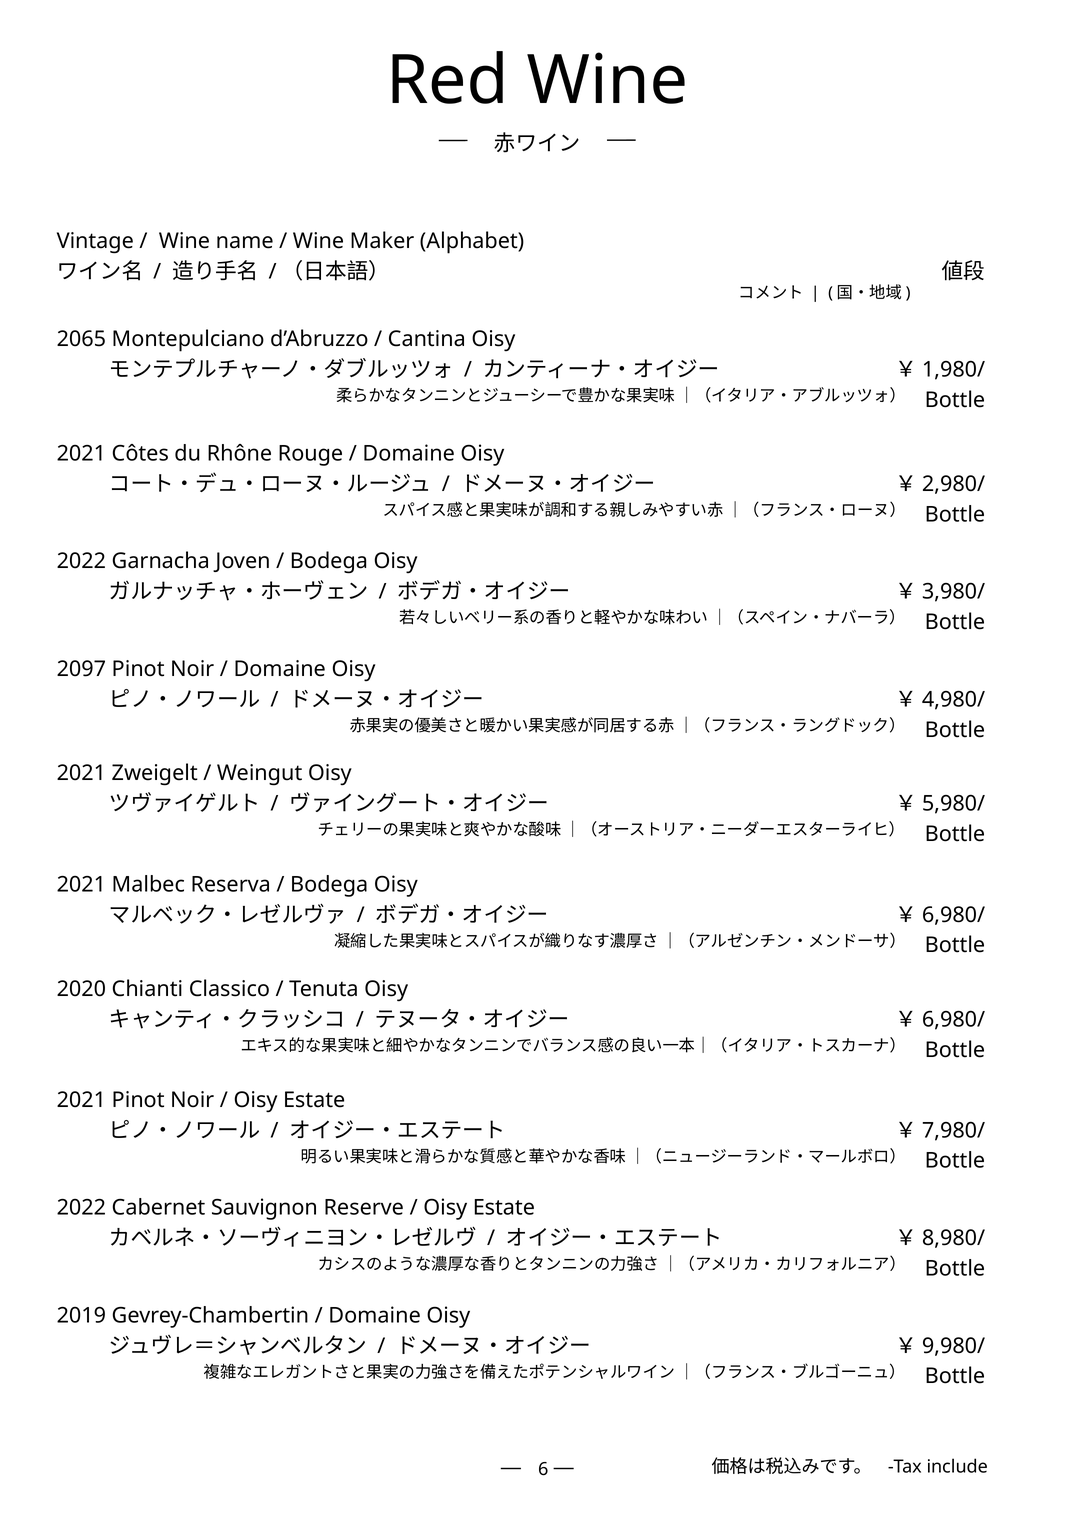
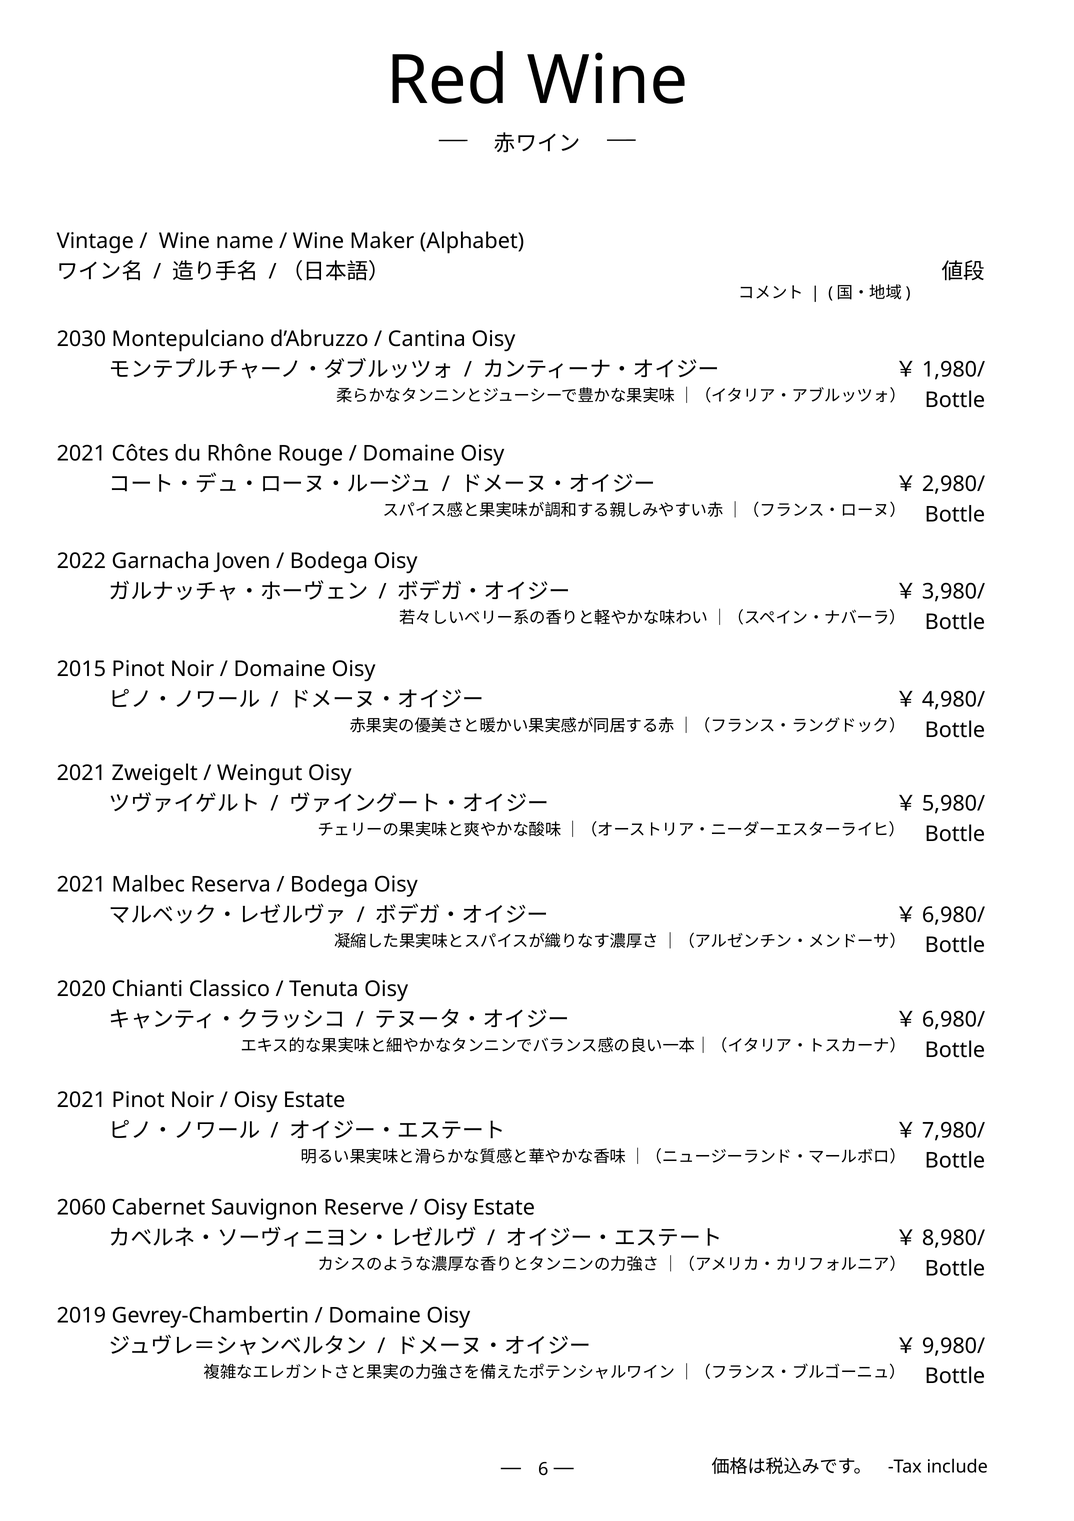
2065: 2065 -> 2030 (81, 339)
2097: 2097 -> 2015 (81, 668)
2022: 2022 -> 2060 (81, 1207)
